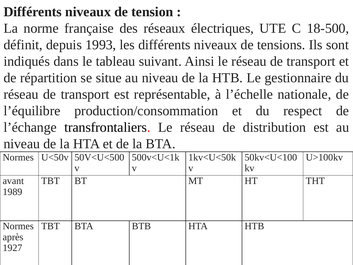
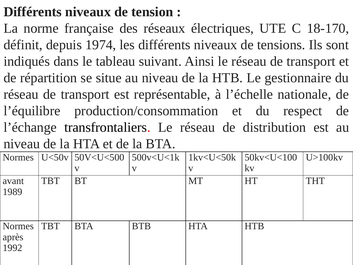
18-500: 18-500 -> 18-170 (328, 28)
1993: 1993 -> 1974 (101, 45)
1927: 1927 -> 1992 (12, 248)
